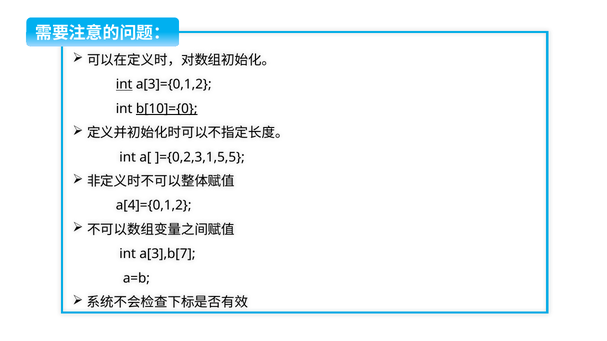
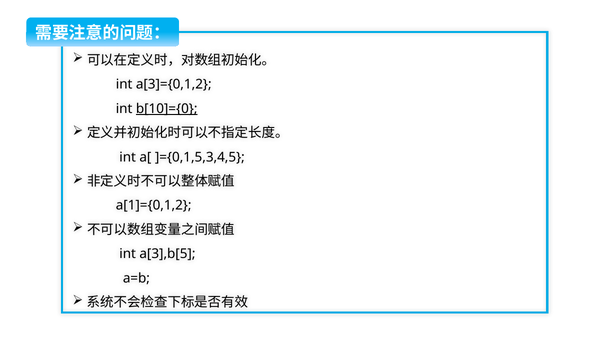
int underline: present -> none (124, 85)
]={0,2,3,1,5,5: ]={0,2,3,1,5,5 -> ]={0,1,5,3,4,5 (200, 157)
a[4]={0,1,2: a[4]={0,1,2 -> a[1]={0,1,2 (154, 206)
a[3],b[7: a[3],b[7 -> a[3],b[5 (167, 254)
